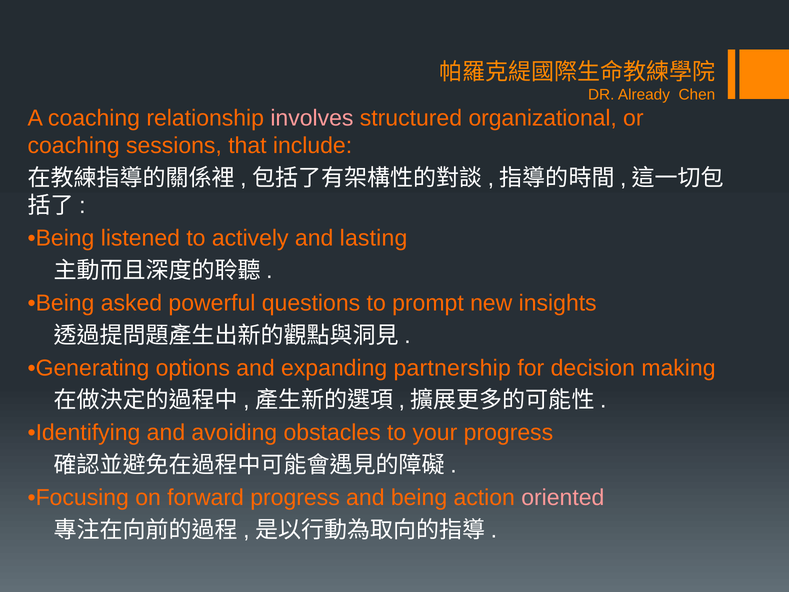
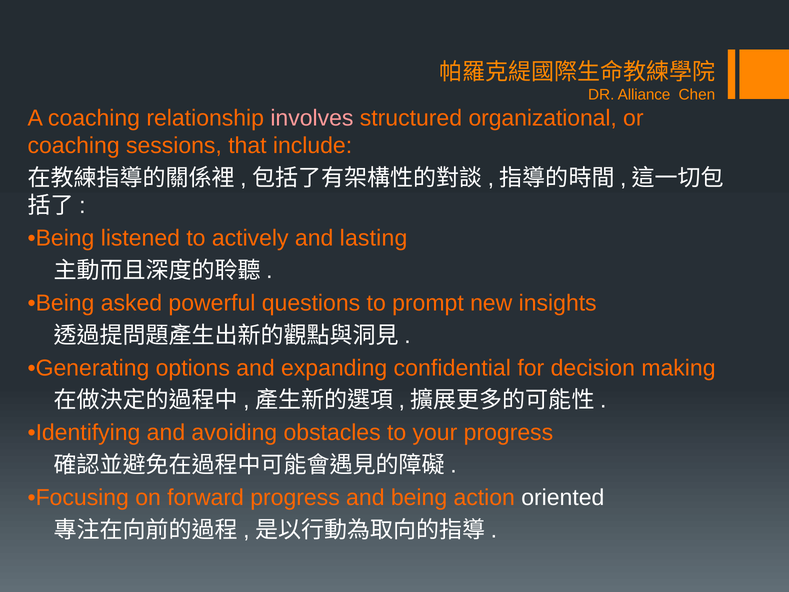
Already: Already -> Alliance (644, 94)
partnership: partnership -> confidential (452, 368)
oriented colour: pink -> white (563, 498)
